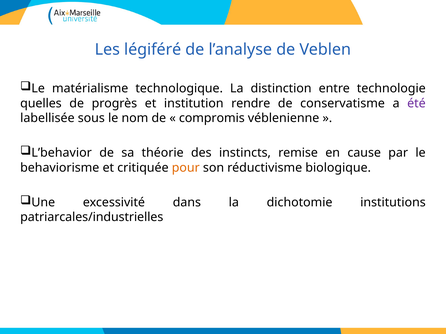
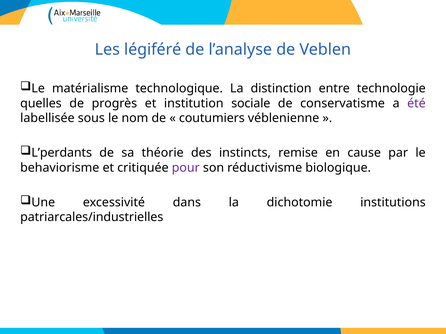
rendre: rendre -> sociale (251, 103)
compromis: compromis -> coutumiers (212, 118)
L’behavior: L’behavior -> L’perdants (62, 153)
pour colour: orange -> purple (186, 168)
